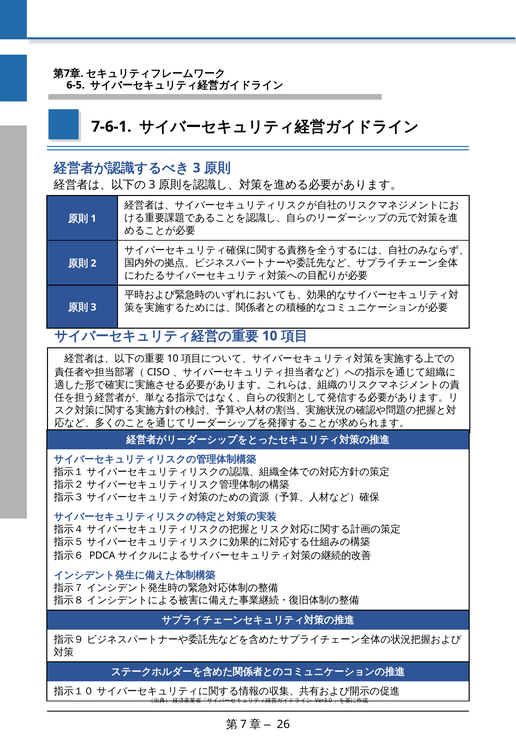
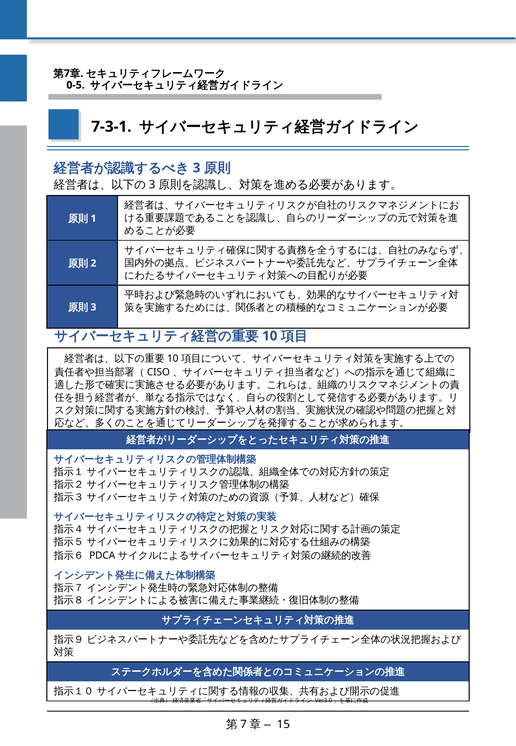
6-5: 6-5 -> 0-5 (76, 85)
7-6-1: 7-6-1 -> 7-3-1 (111, 127)
26: 26 -> 15 (283, 724)
